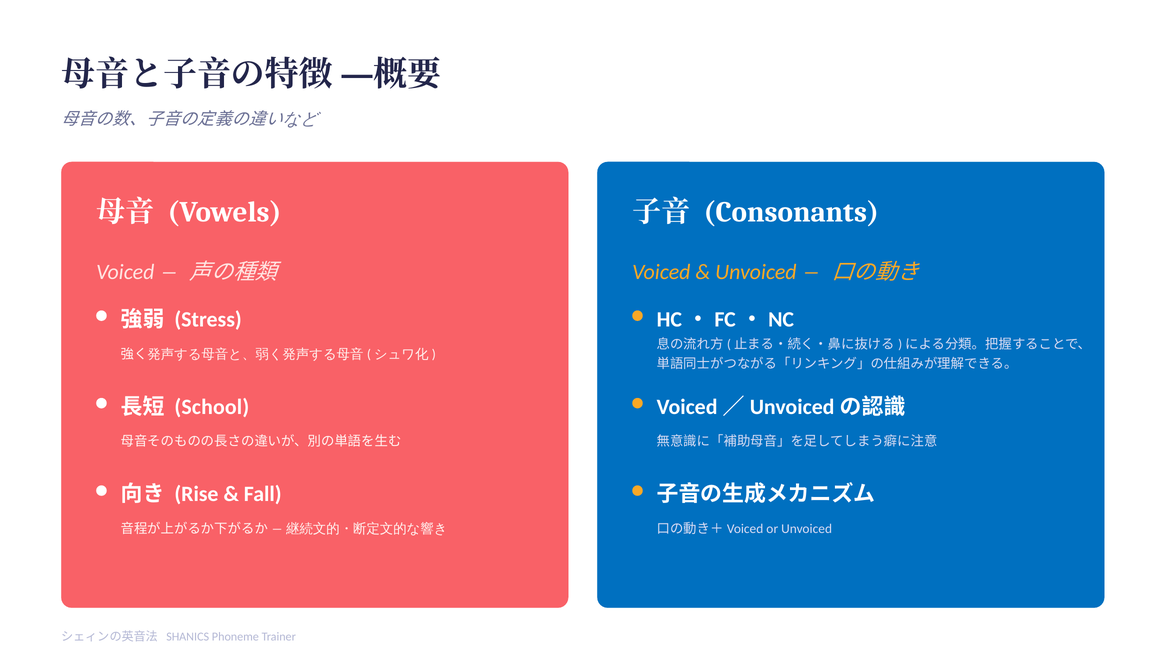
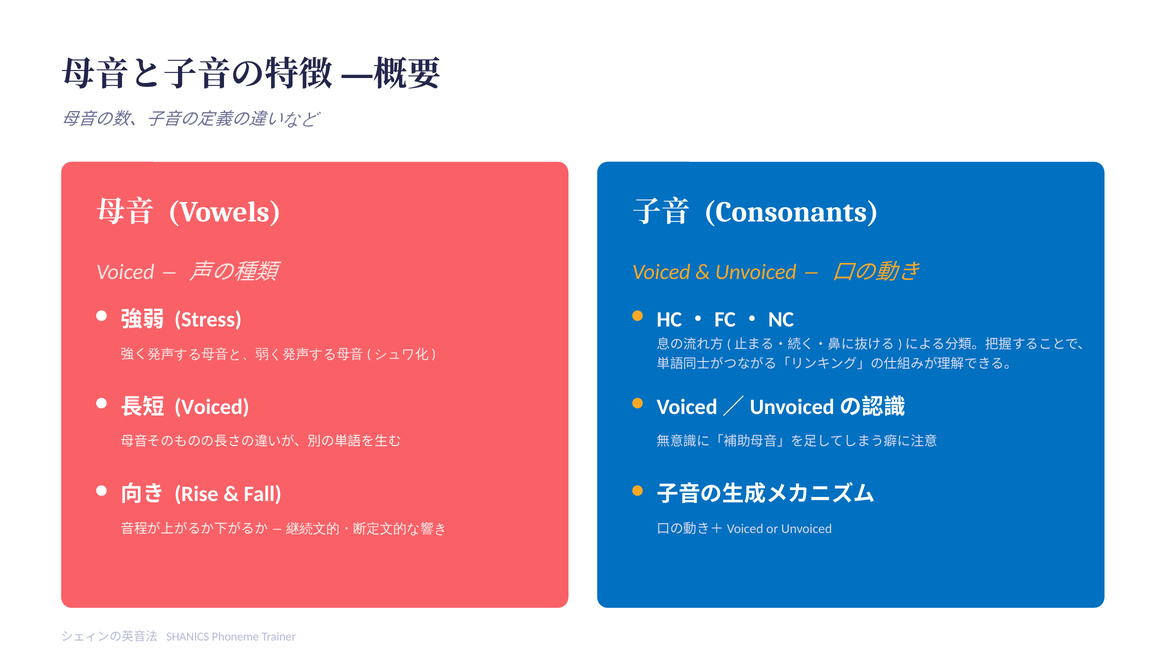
School: School -> Voiced (212, 407)
